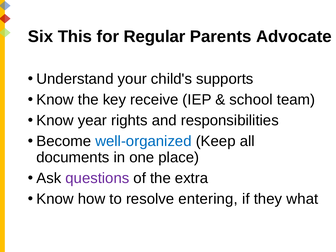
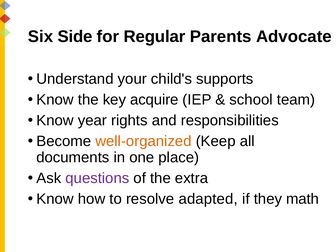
This: This -> Side (75, 37)
receive: receive -> acquire (154, 100)
well-organized colour: blue -> orange (143, 141)
entering: entering -> adapted (208, 199)
what: what -> math (303, 199)
